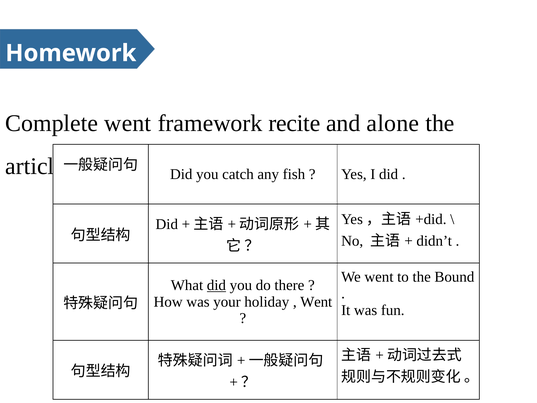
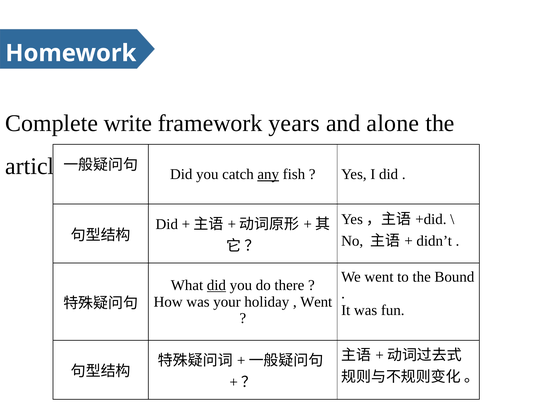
Complete went: went -> write (128, 123)
recite: recite -> years (294, 123)
any underline: none -> present (268, 174)
